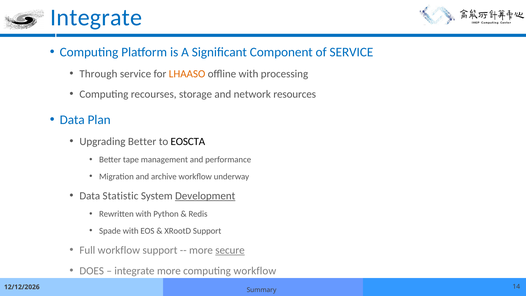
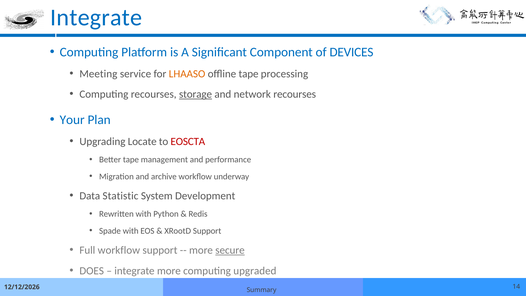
of SERVICE: SERVICE -> DEVICES (351, 52)
Through: Through -> Meeting (98, 74)
offline with: with -> tape (249, 74)
storage underline: none -> present (196, 94)
network resources: resources -> recourses (295, 94)
Data: Data -> Your (72, 120)
Upgrading Better: Better -> Locate (142, 142)
EOSCTA colour: black -> red (188, 142)
Development underline: present -> none (205, 196)
computing workflow: workflow -> upgraded (255, 271)
